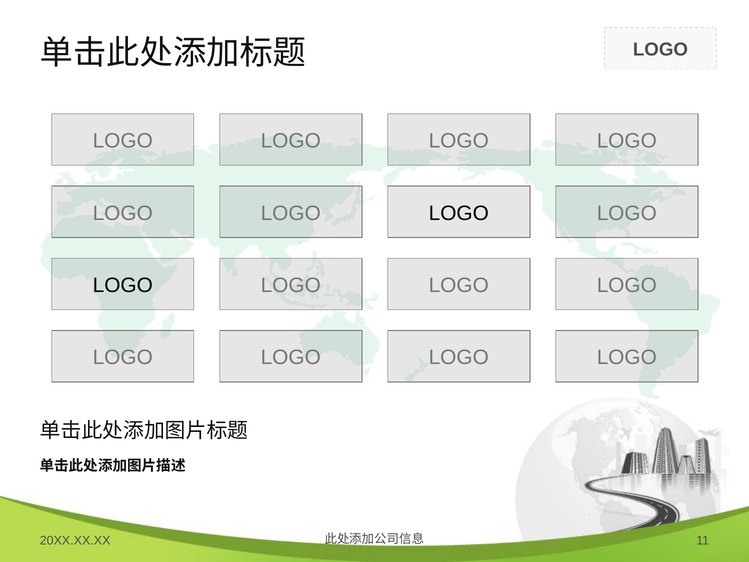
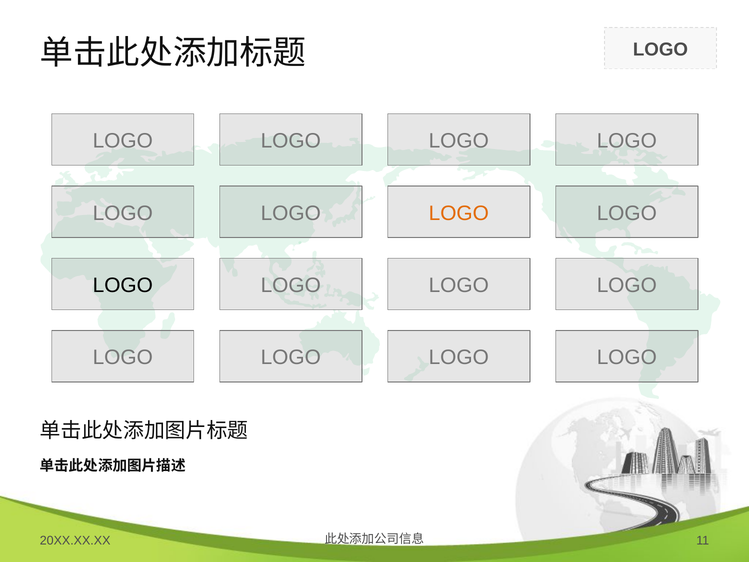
LOGO colour: black -> orange (459, 213)
